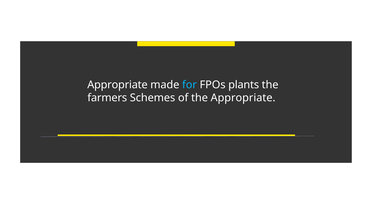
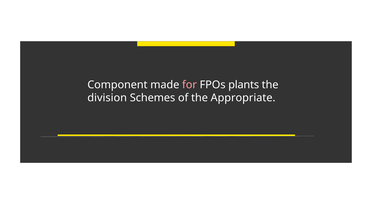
Appropriate: Appropriate -> Component (117, 85)
for colour: light blue -> pink (189, 85)
farmers: farmers -> division (107, 98)
